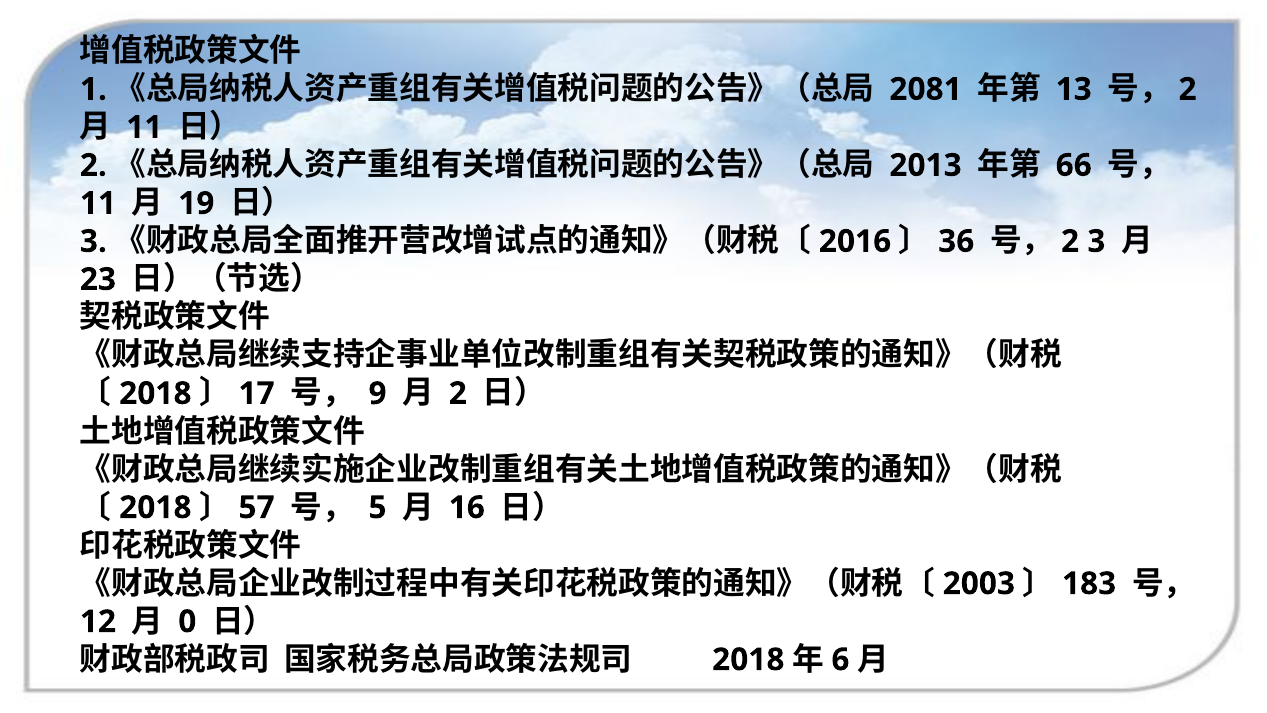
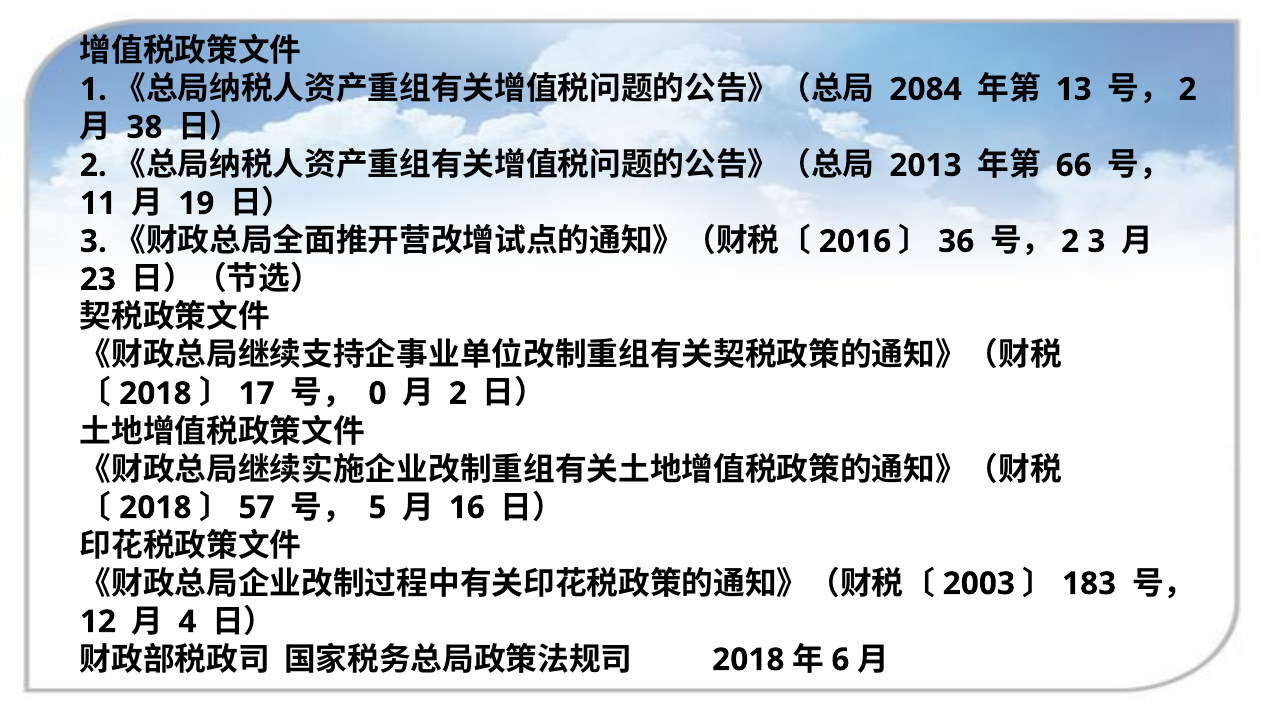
2081: 2081 -> 2084 (926, 89)
11: 11 -> 38 (144, 127)
9: 9 -> 0 (378, 393)
0: 0 -> 4 (187, 621)
